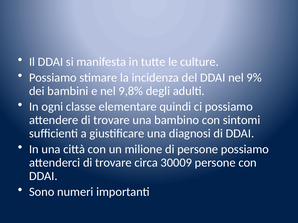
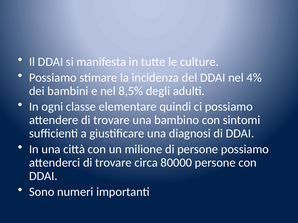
9%: 9% -> 4% (254, 78)
9,8%: 9,8% -> 8,5% (131, 91)
30009: 30009 -> 80000 (176, 163)
